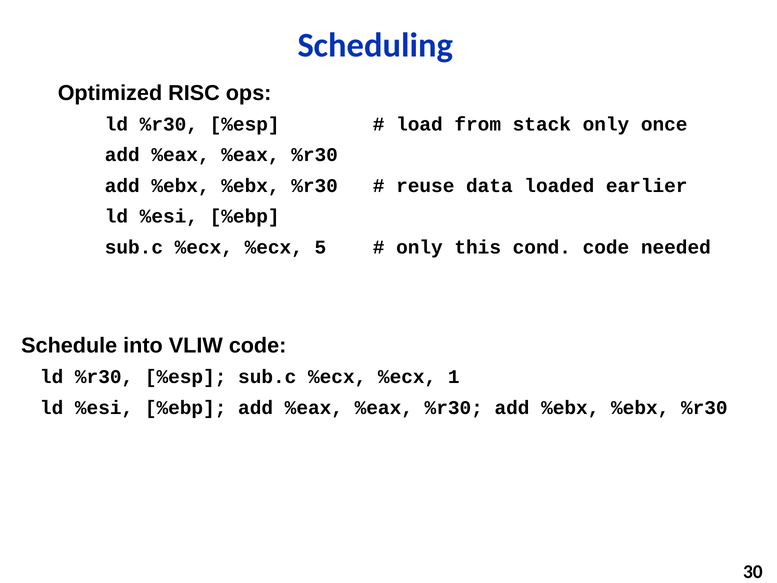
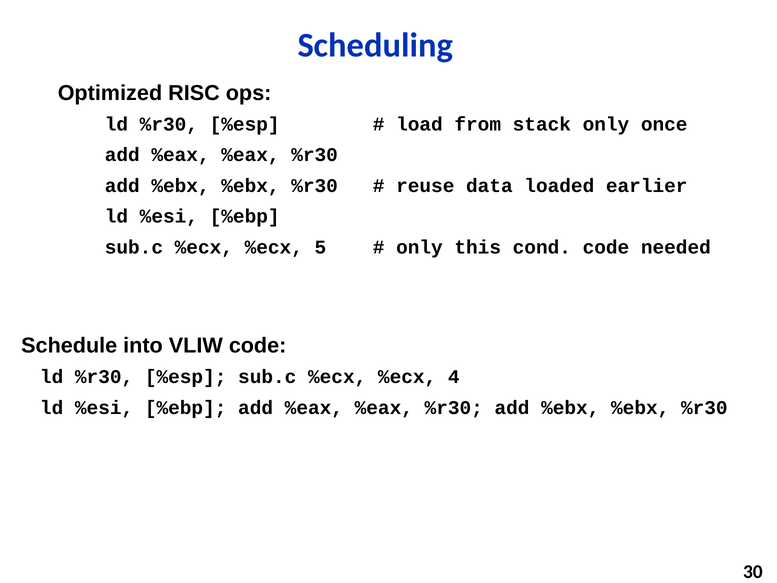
1: 1 -> 4 (454, 377)
